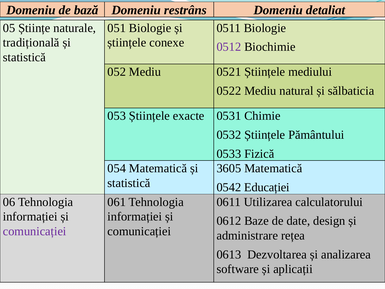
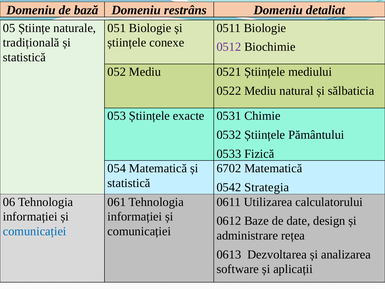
3605: 3605 -> 6702 (229, 168)
Educației: Educației -> Strategia (267, 187)
comunicației colour: purple -> blue (35, 231)
